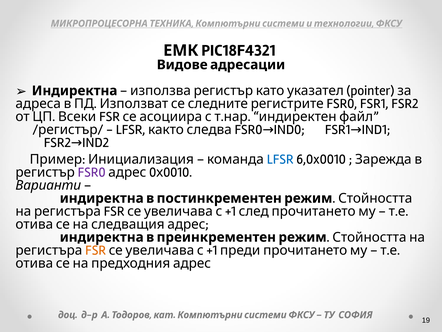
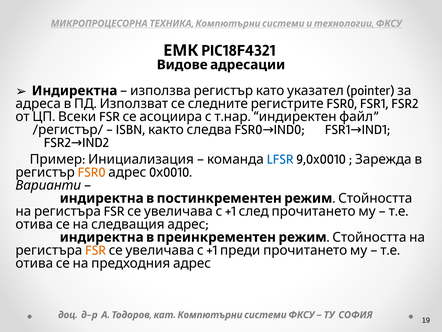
LFSR: LFSR -> ISBN (130, 130)
6,0x0010: 6,0x0010 -> 9,0x0010 (321, 159)
FSR0 colour: purple -> orange (92, 172)
